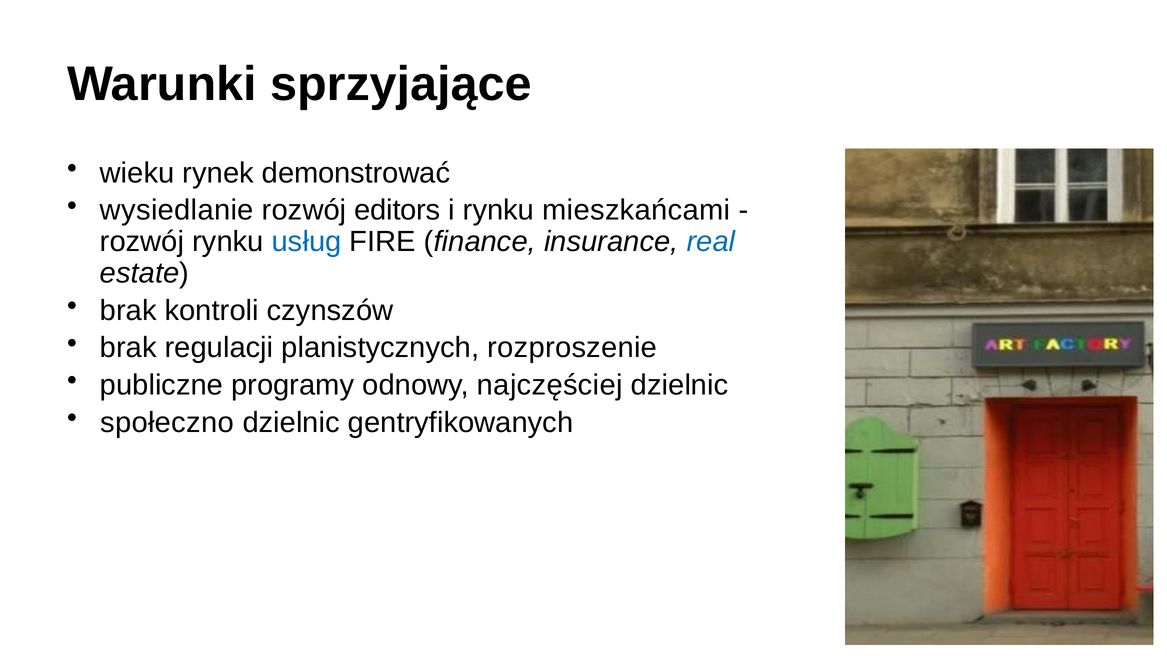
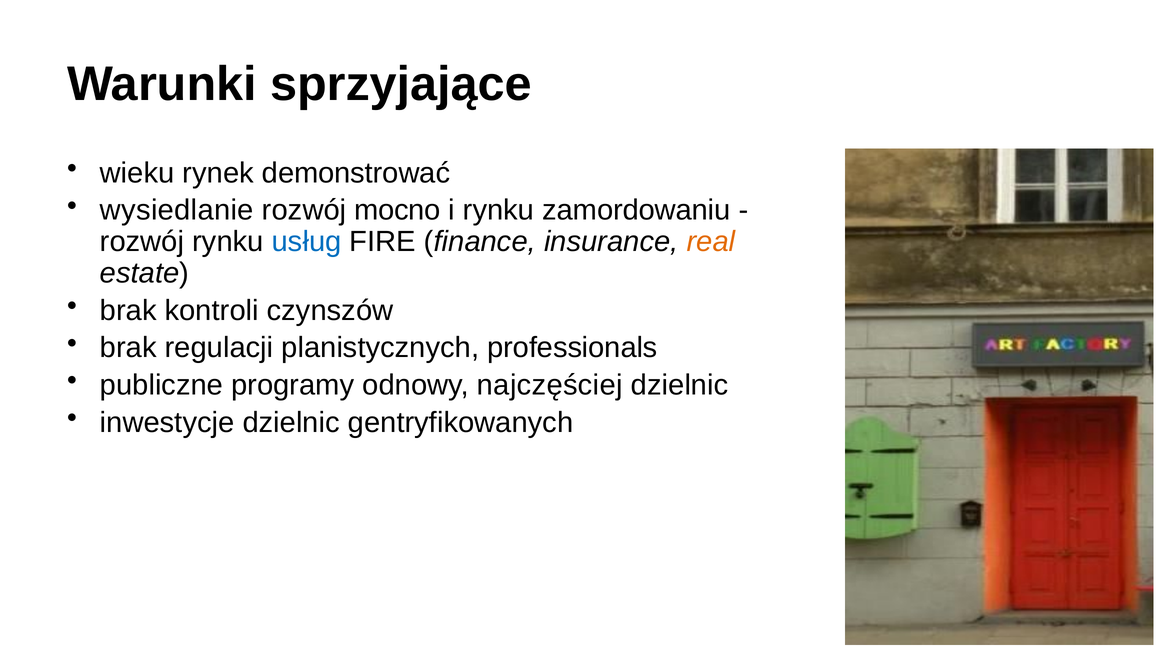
editors: editors -> mocno (397, 210)
mieszkańcami: mieszkańcami -> zamordowaniu (636, 210)
real colour: blue -> orange (711, 242)
rozproszenie: rozproszenie -> professionals (572, 348)
społeczno: społeczno -> inwestycje (167, 423)
